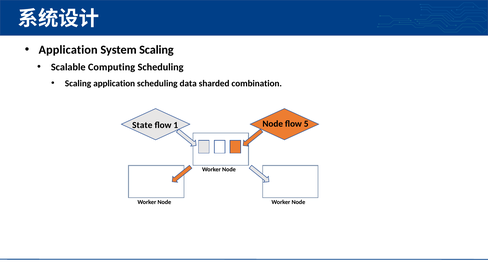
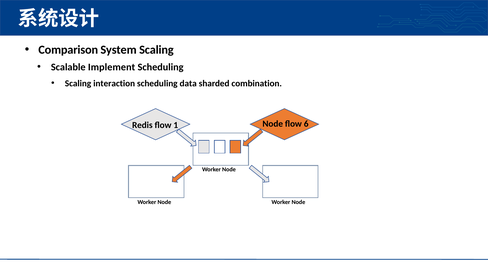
Application: Application -> Comparison (68, 50)
Computing: Computing -> Implement (112, 67)
Scaling application: application -> interaction (114, 84)
State: State -> Redis (142, 125)
5: 5 -> 6 (306, 124)
